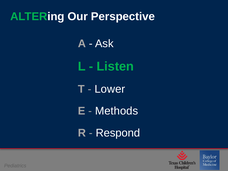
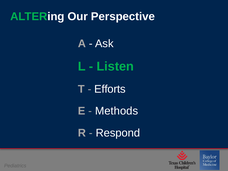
Lower: Lower -> Efforts (110, 89)
